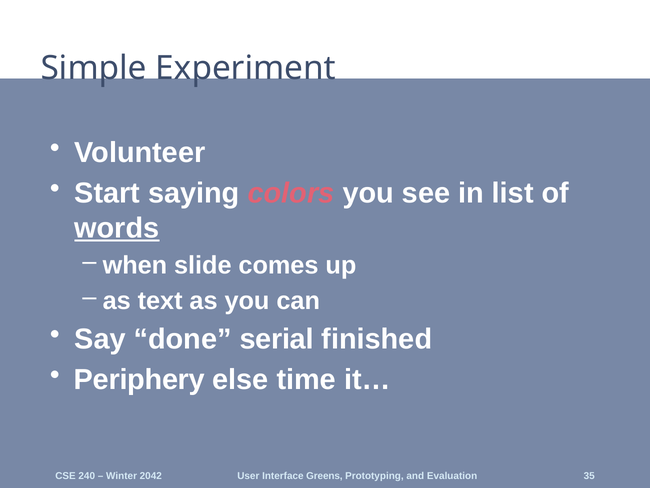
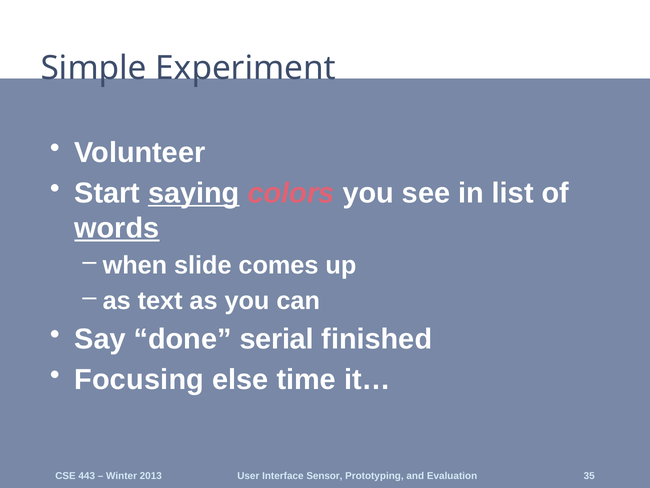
saying underline: none -> present (194, 193)
Periphery: Periphery -> Focusing (139, 380)
240: 240 -> 443 (87, 476)
2042: 2042 -> 2013 (151, 476)
Greens: Greens -> Sensor (324, 476)
